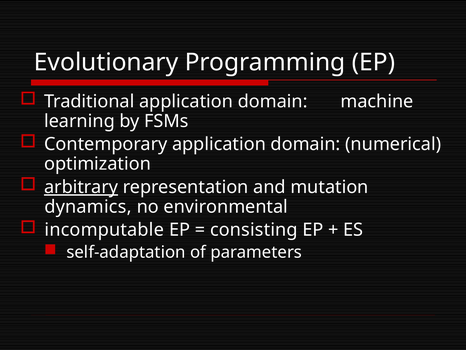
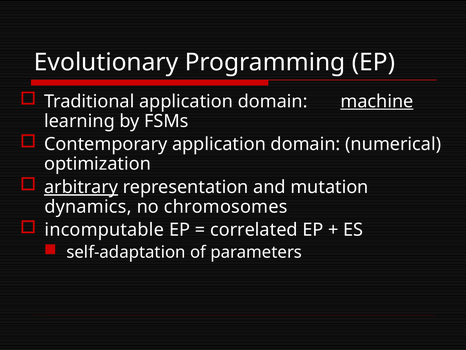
machine underline: none -> present (377, 101)
environmental: environmental -> chromosomes (226, 206)
consisting: consisting -> correlated (254, 230)
